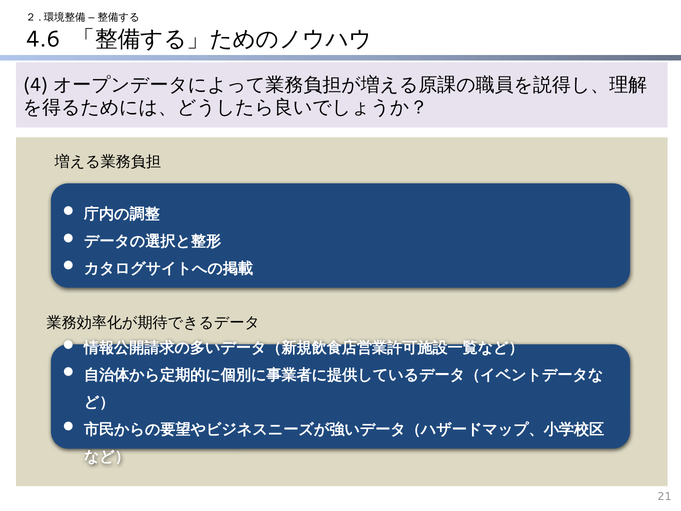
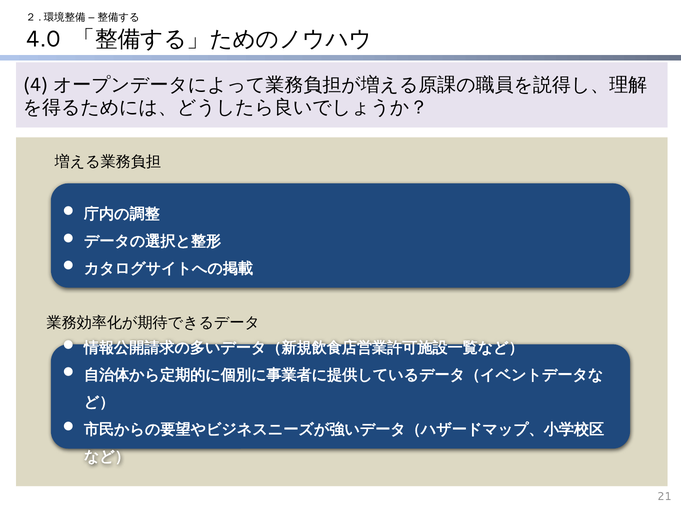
4.6: 4.6 -> 4.0 (43, 39)
